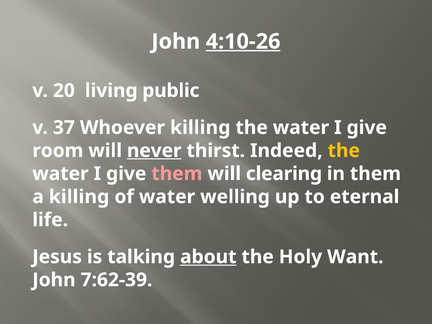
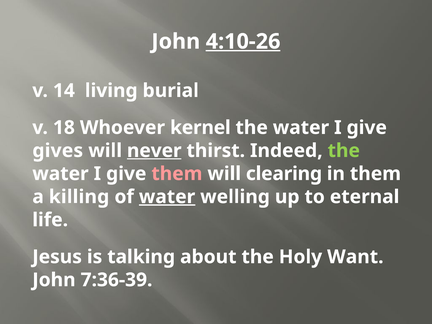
20: 20 -> 14 (64, 91)
public: public -> burial (171, 91)
37: 37 -> 18 (64, 128)
Whoever killing: killing -> kernel (200, 128)
room: room -> gives (58, 151)
the colour: yellow -> light green (344, 151)
water underline: none -> present (167, 197)
about underline: present -> none (208, 257)
7:62-39: 7:62-39 -> 7:36-39 (117, 280)
